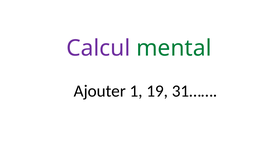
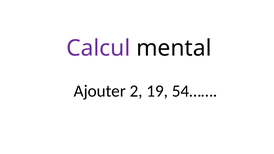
mental colour: green -> black (174, 48)
1: 1 -> 2 (136, 91)
31……: 31…… -> 54…… (195, 91)
